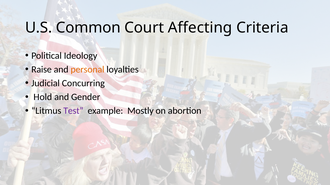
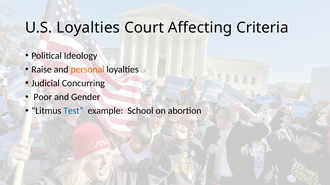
U.S Common: Common -> Loyalties (88, 28)
Hold: Hold -> Poor (43, 97)
Test colour: purple -> blue (73, 111)
Mostly: Mostly -> School (140, 111)
